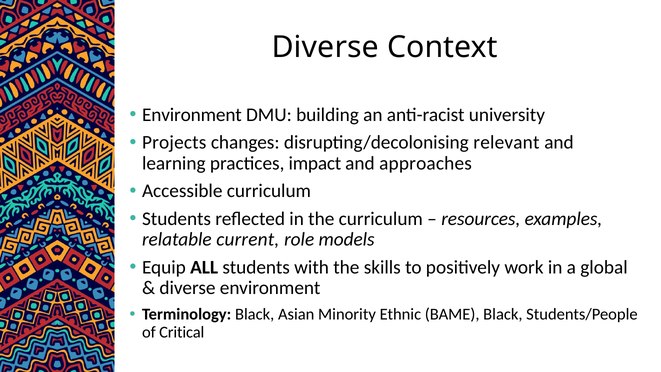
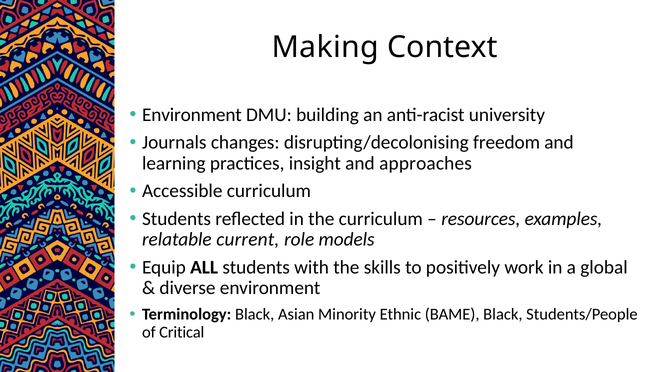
Diverse: Diverse -> Making (325, 47)
Projects: Projects -> Journals (174, 142)
relevant: relevant -> freedom (507, 142)
impact: impact -> insight (315, 163)
